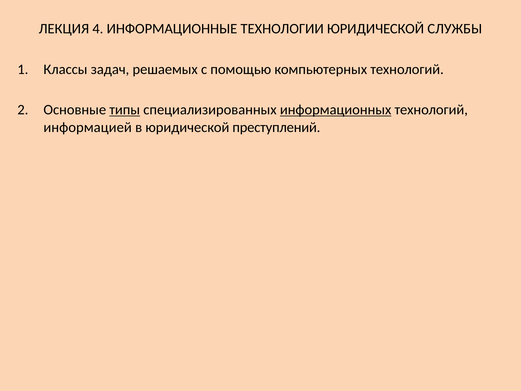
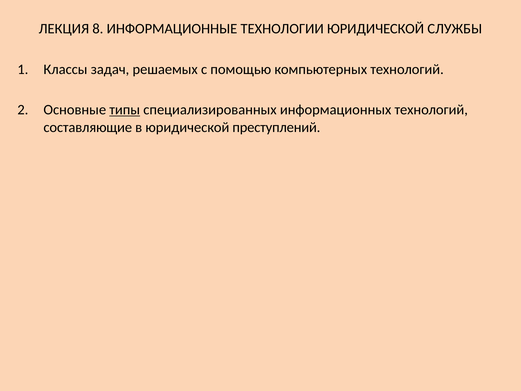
4: 4 -> 8 (98, 29)
информационных underline: present -> none (336, 110)
информацией: информацией -> составляющие (88, 127)
